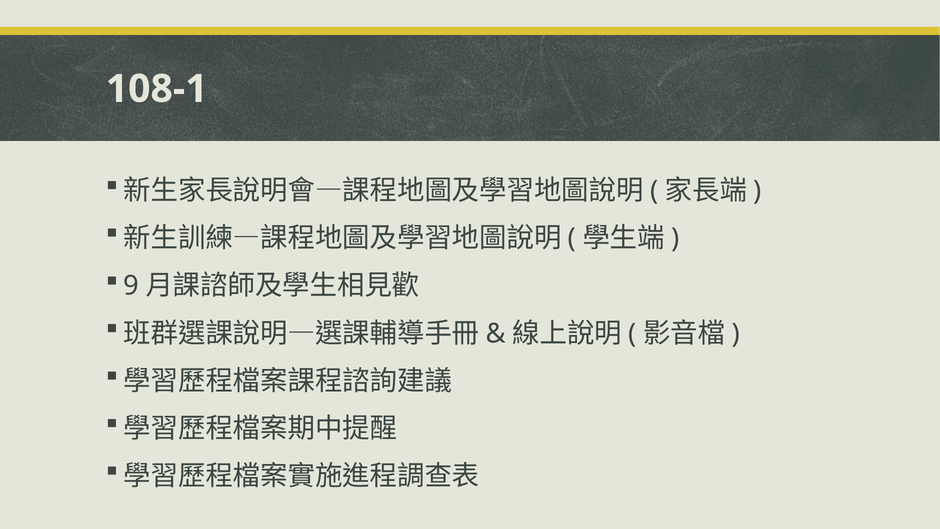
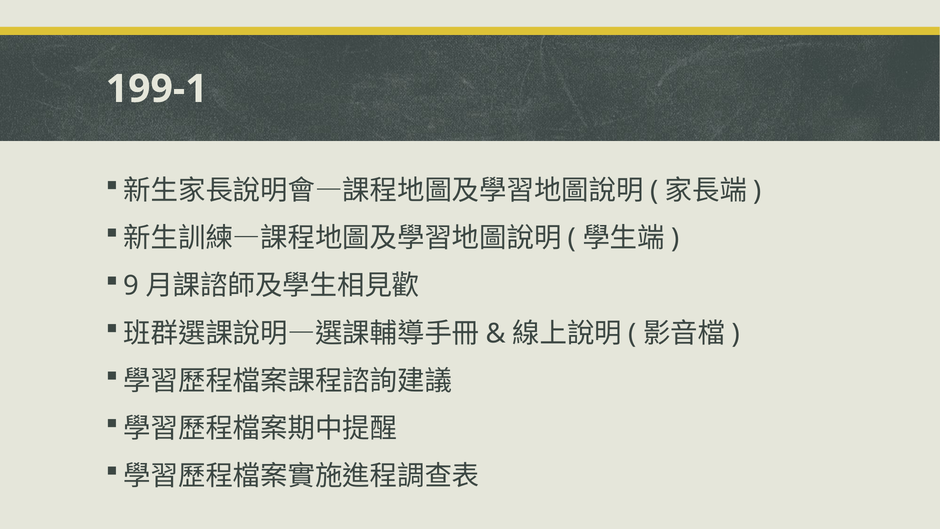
108-1: 108-1 -> 199-1 (157, 89)
